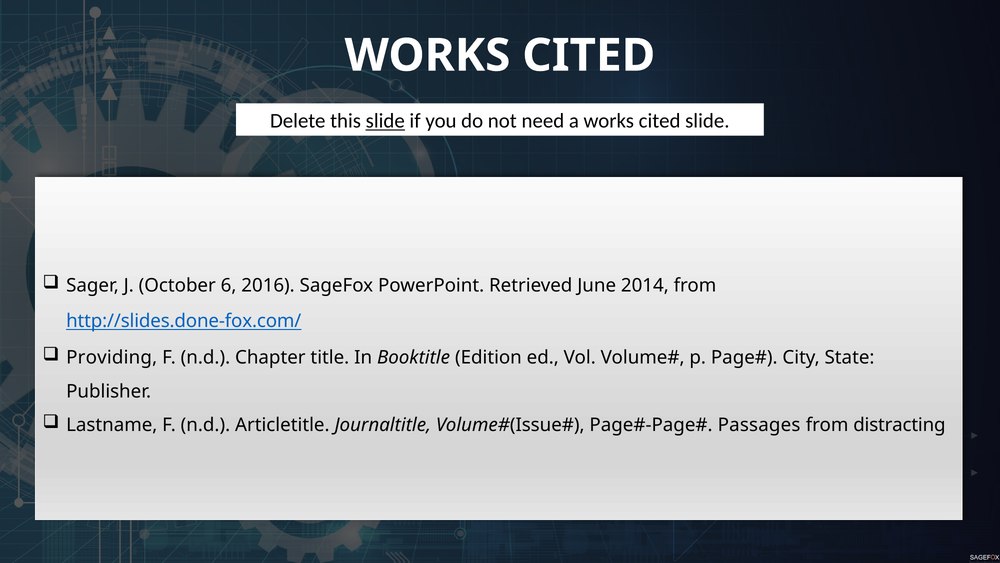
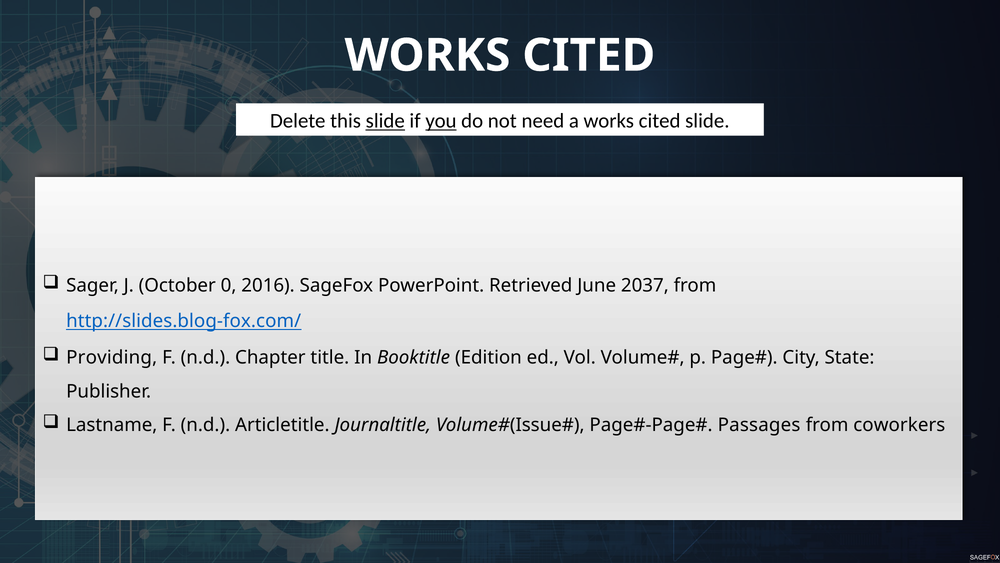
you underline: none -> present (441, 121)
6: 6 -> 0 (229, 285)
2014: 2014 -> 2037 (645, 285)
http://slides.done-fox.com/: http://slides.done-fox.com/ -> http://slides.blog-fox.com/ (184, 321)
distracting: distracting -> coworkers (899, 425)
